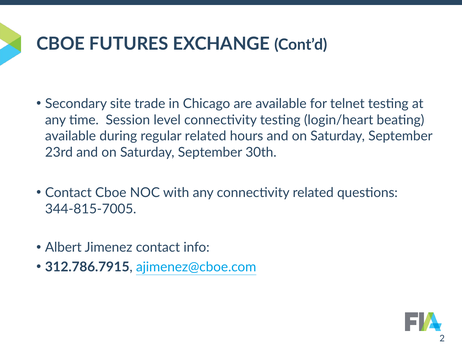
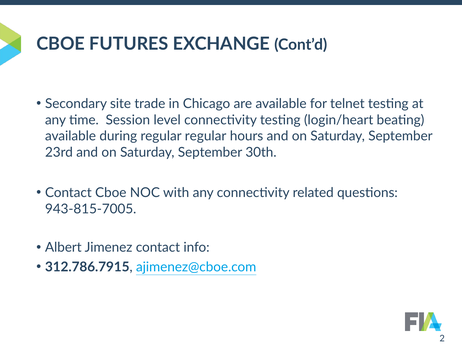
regular related: related -> regular (206, 136)
344-815-7005: 344-815-7005 -> 943-815-7005 (91, 209)
